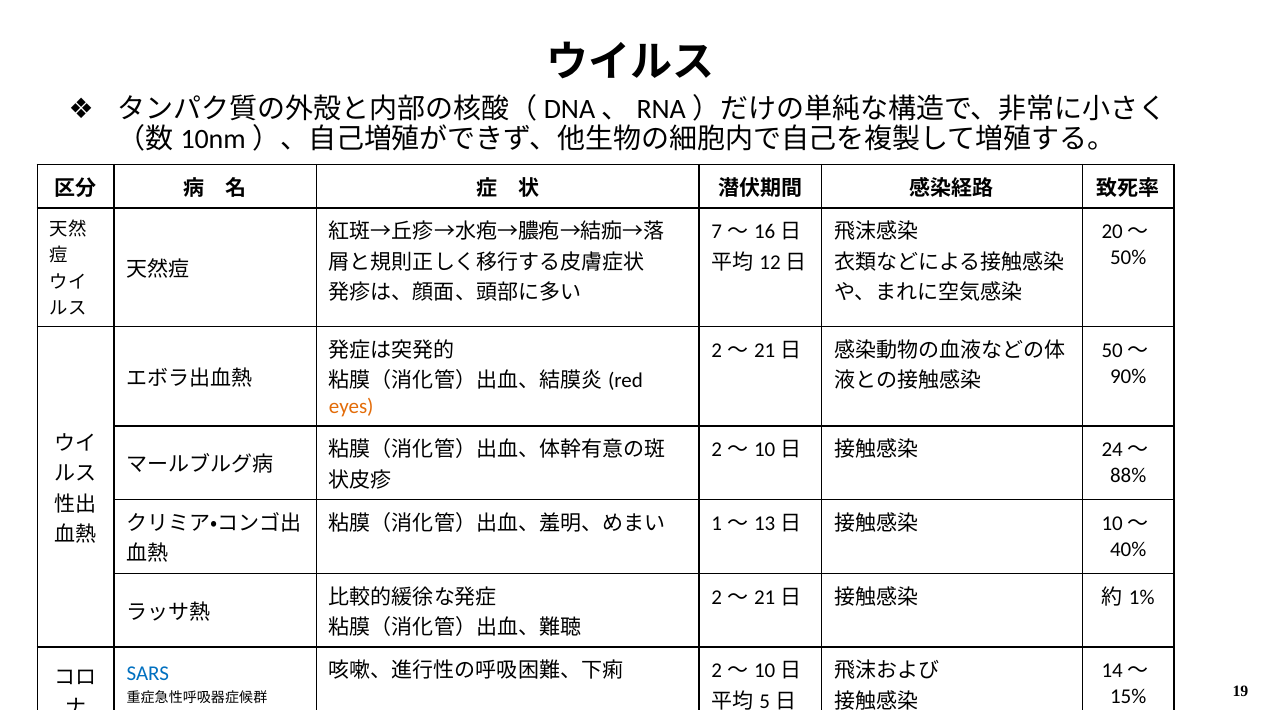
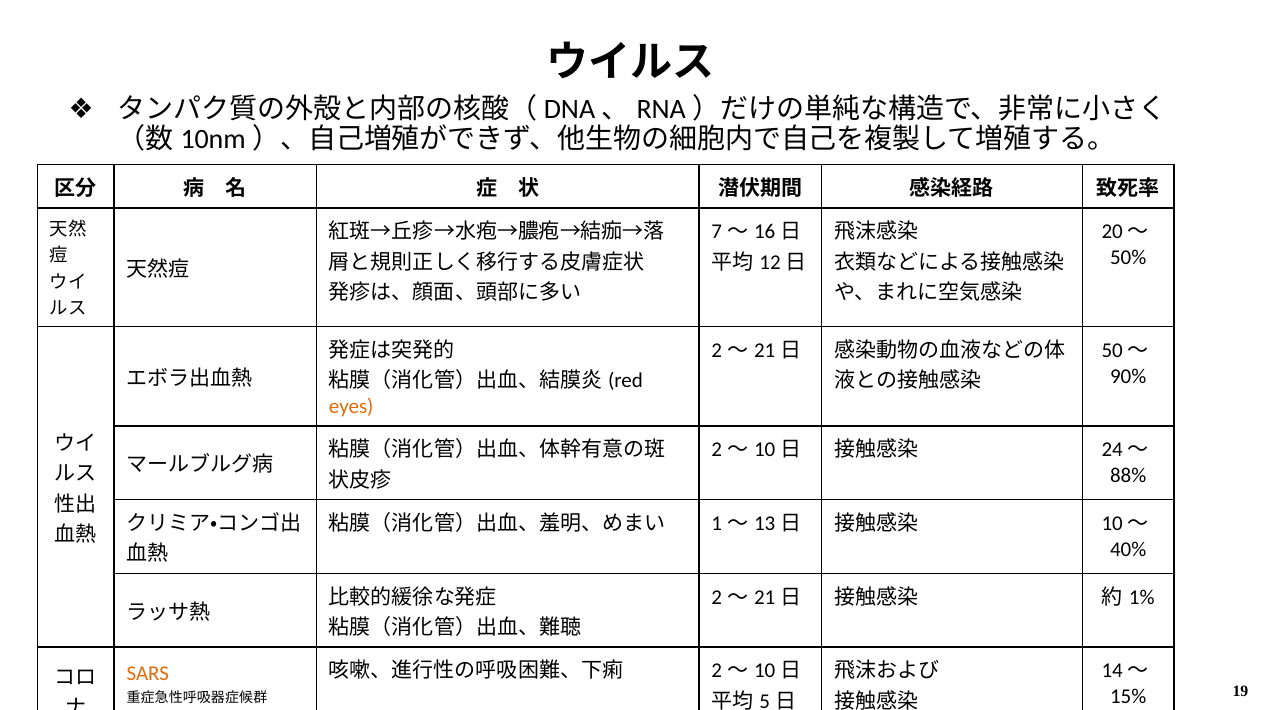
SARS colour: blue -> orange (148, 673)
